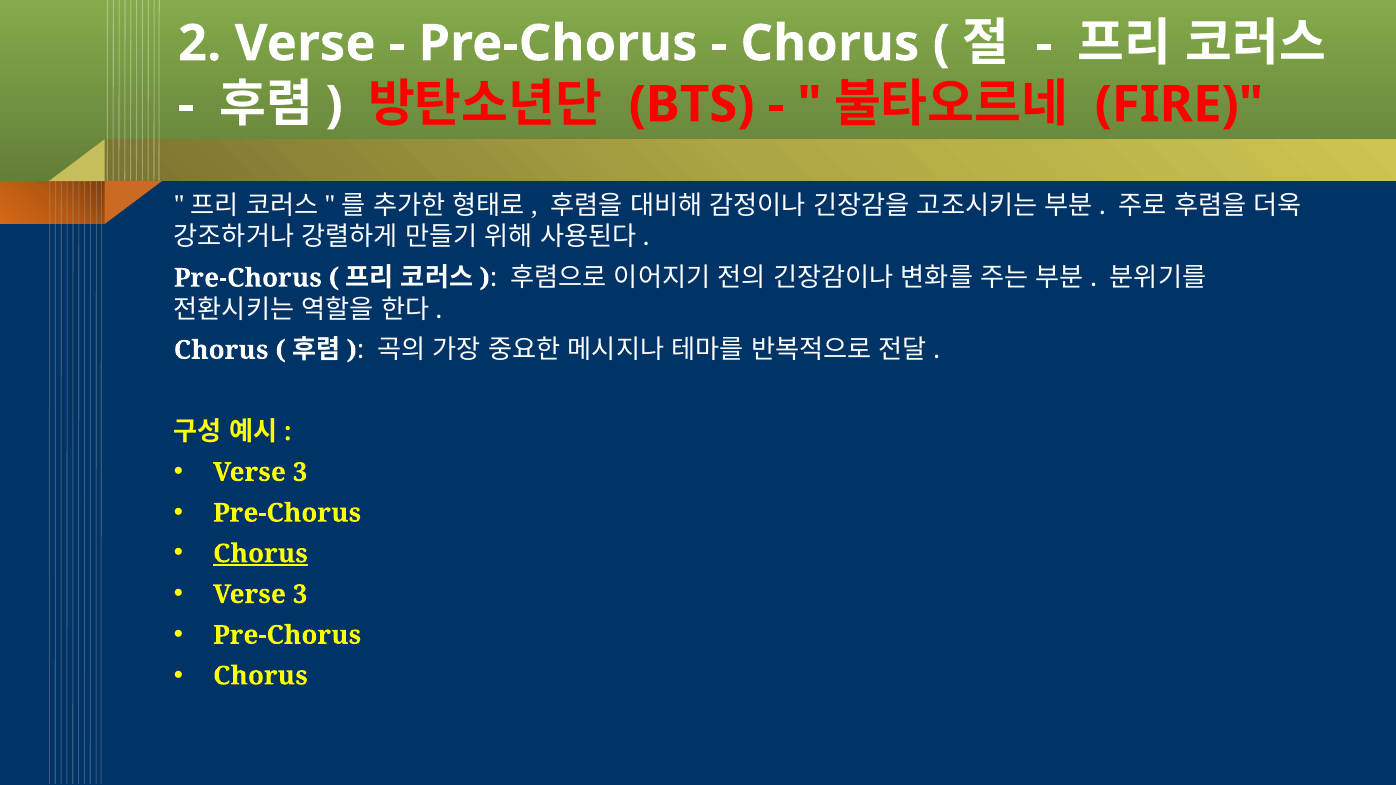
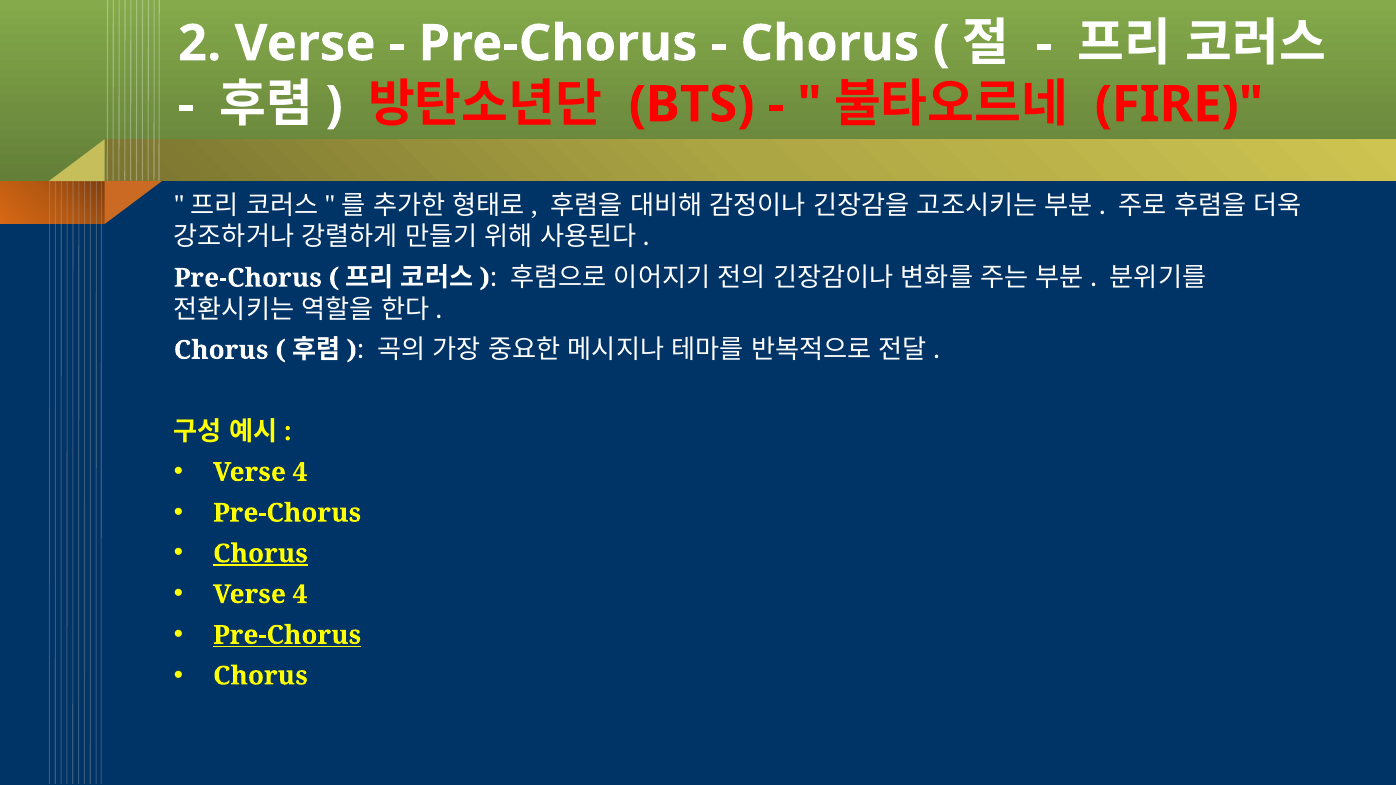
3: 3 -> 4 (300, 472)
3: 3 -> 4 (300, 595)
Pre-Chorus underline: none -> present (287, 635)
